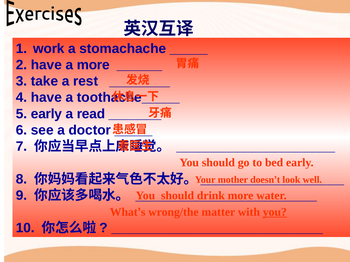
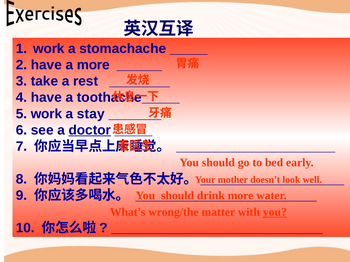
5 early: early -> work (46, 114)
read: read -> stay (91, 114)
doctor underline: none -> present (90, 130)
